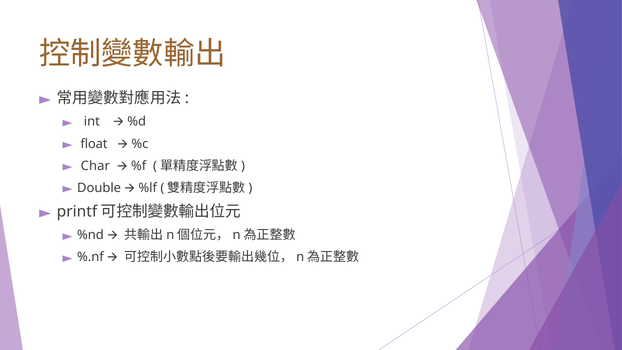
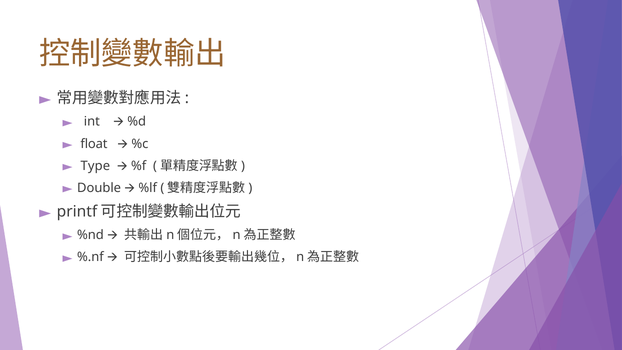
Char: Char -> Type (95, 166)
